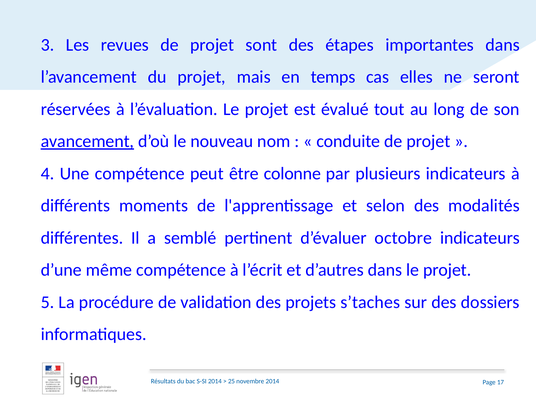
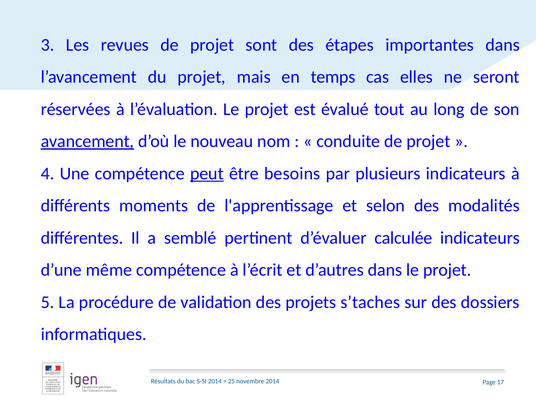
peut underline: none -> present (207, 173)
colonne: colonne -> besoins (292, 173)
octobre: octobre -> calculée (403, 238)
